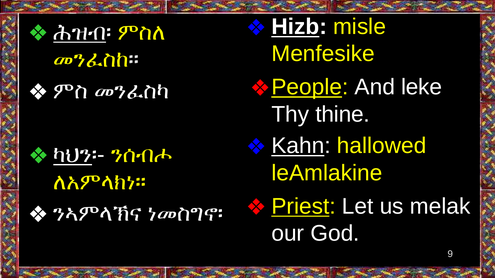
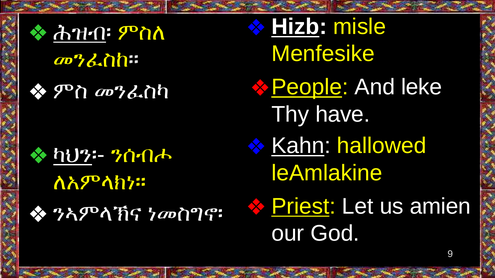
thine: thine -> have (343, 114)
melak: melak -> amien (440, 207)
